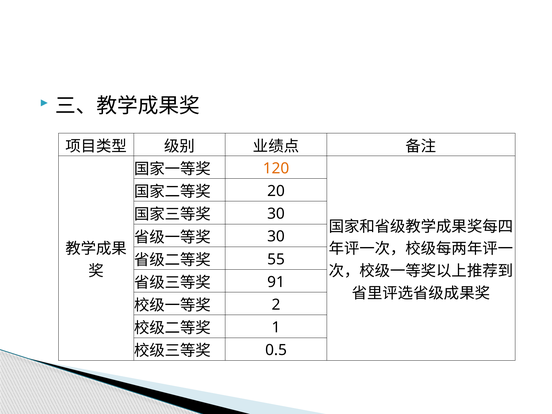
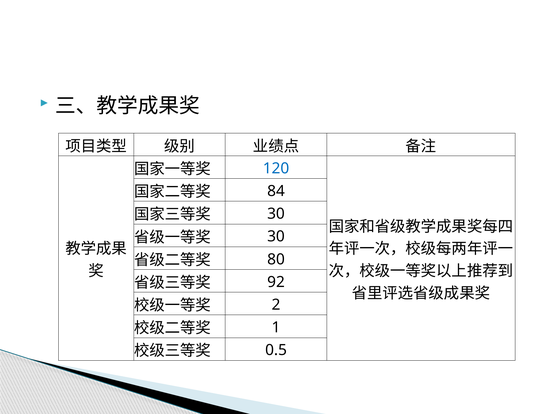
120 colour: orange -> blue (276, 168)
20: 20 -> 84 (276, 191)
55: 55 -> 80 (276, 259)
91: 91 -> 92 (276, 282)
